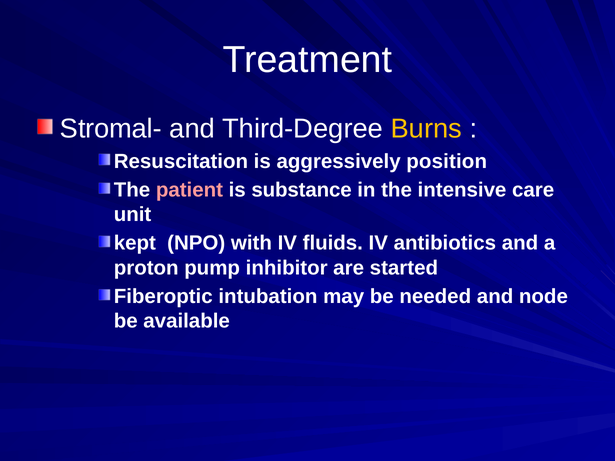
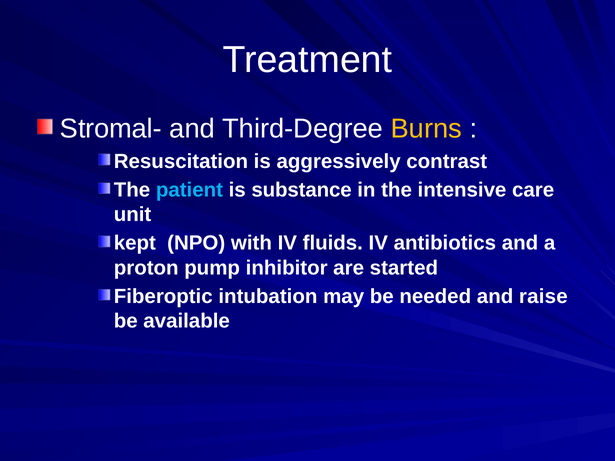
position: position -> contrast (447, 161)
patient colour: pink -> light blue (189, 190)
node: node -> raise (543, 297)
